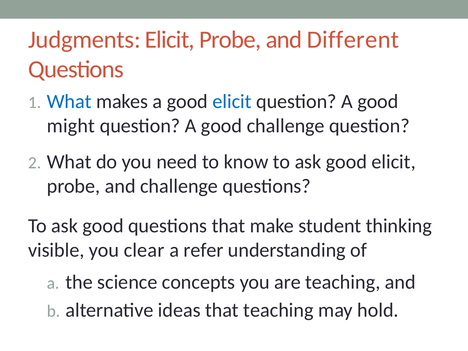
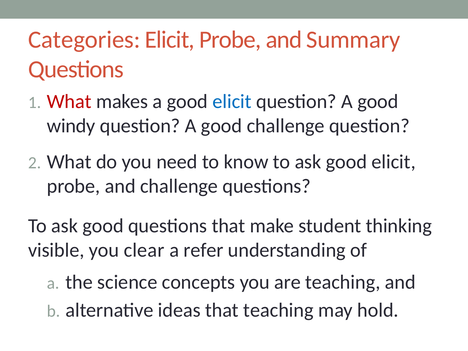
Judgments: Judgments -> Categories (84, 40)
Different: Different -> Summary (353, 40)
What colour: blue -> red (69, 102)
might: might -> windy (71, 126)
